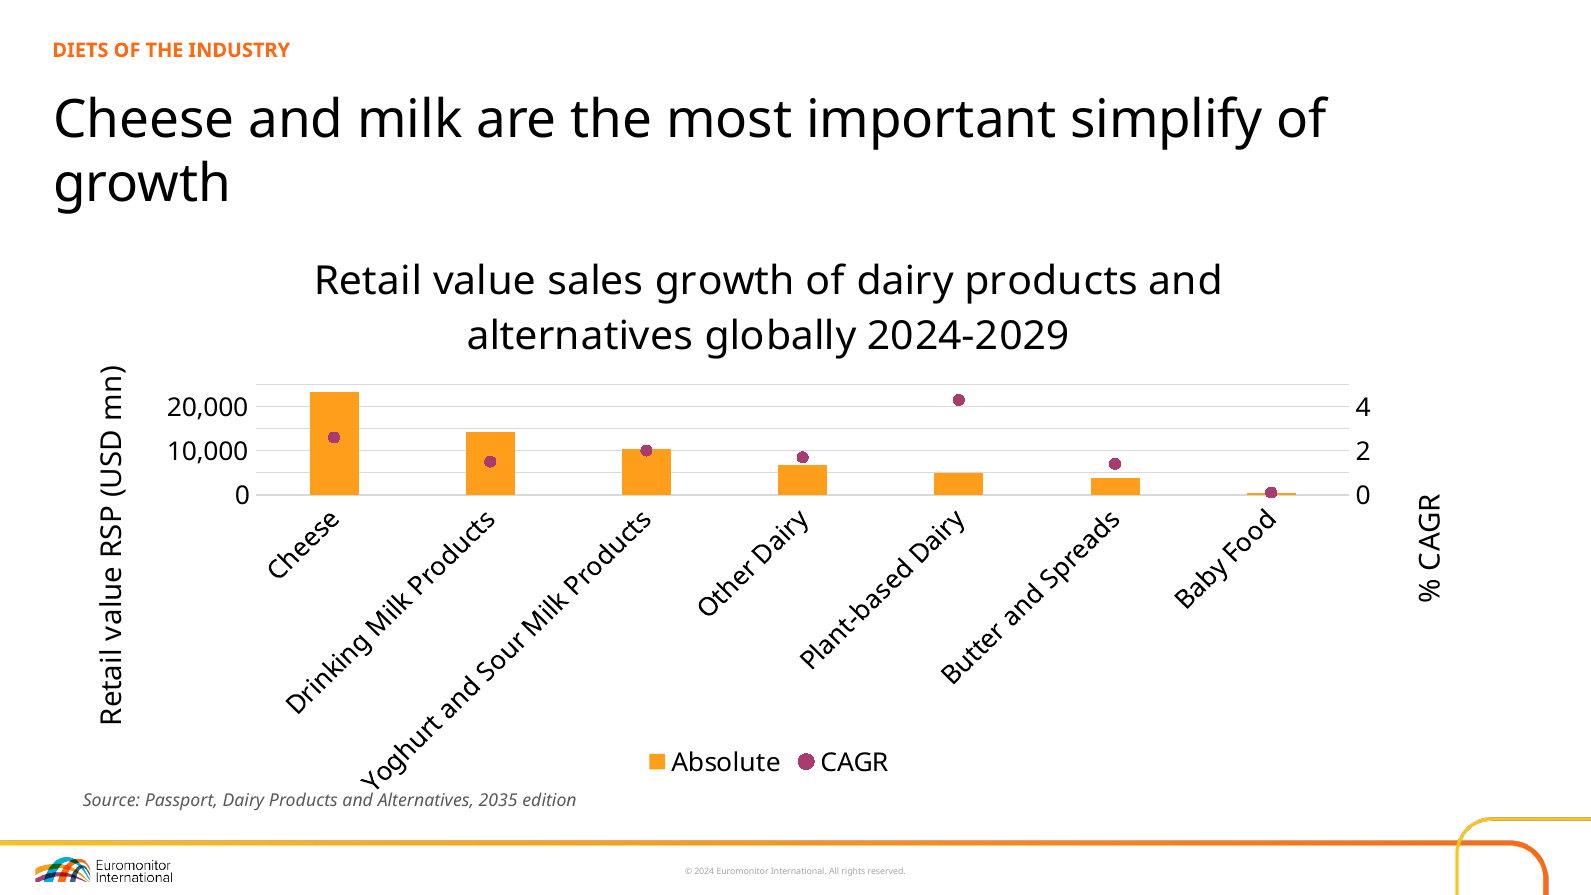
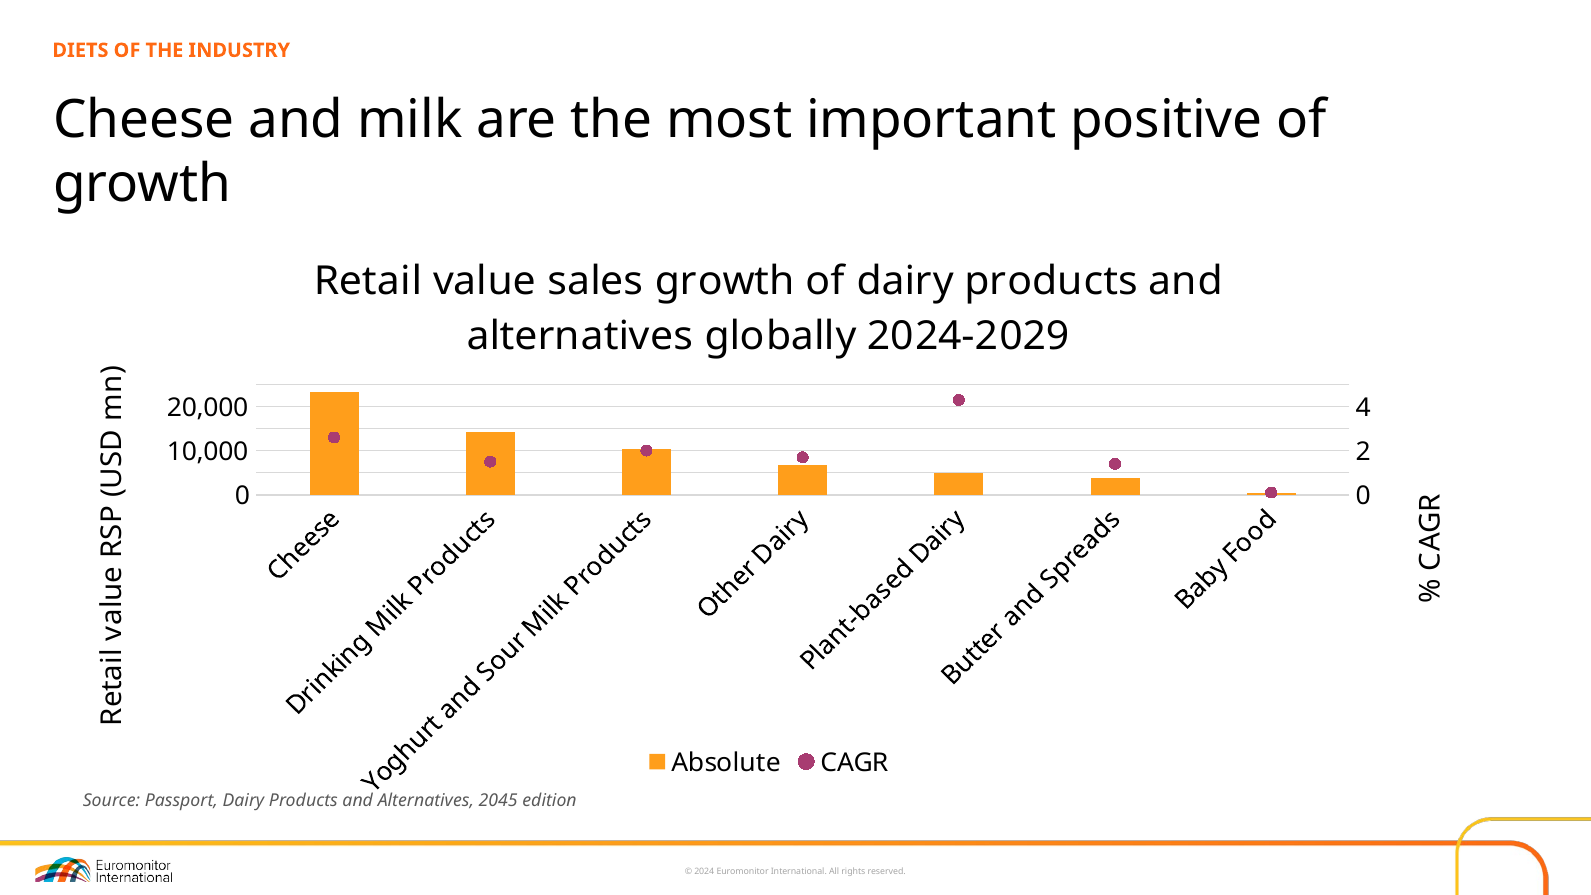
simplify: simplify -> positive (1167, 120)
2035: 2035 -> 2045 (498, 800)
